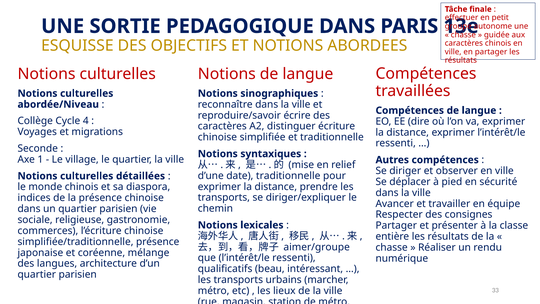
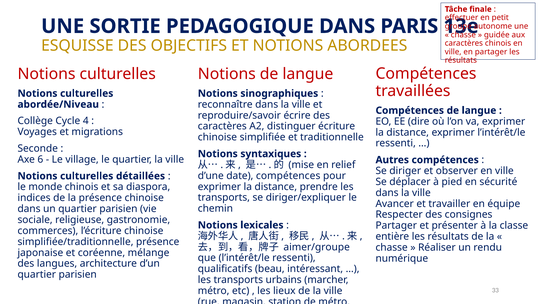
1: 1 -> 6 (40, 159)
date traditionnelle: traditionnelle -> compétences (288, 176)
